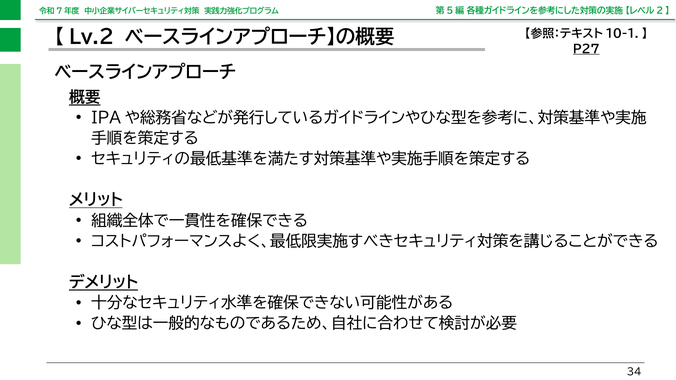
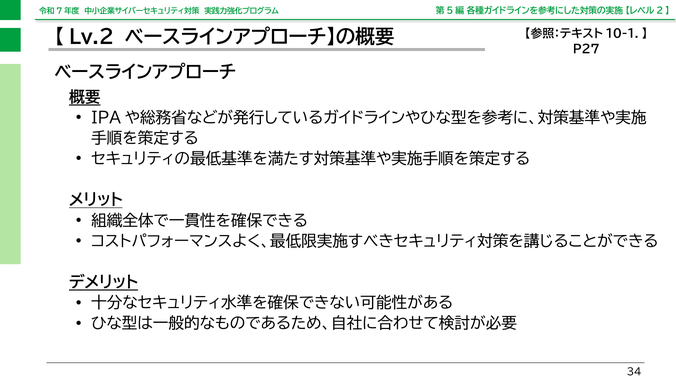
P27 underline: present -> none (586, 49)
